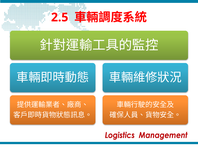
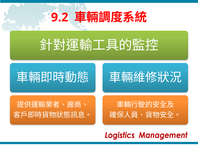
2.5: 2.5 -> 9.2 (60, 17)
